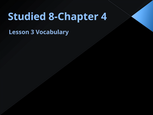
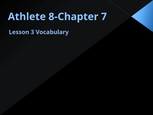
Studied: Studied -> Athlete (27, 17)
4: 4 -> 7 (104, 17)
